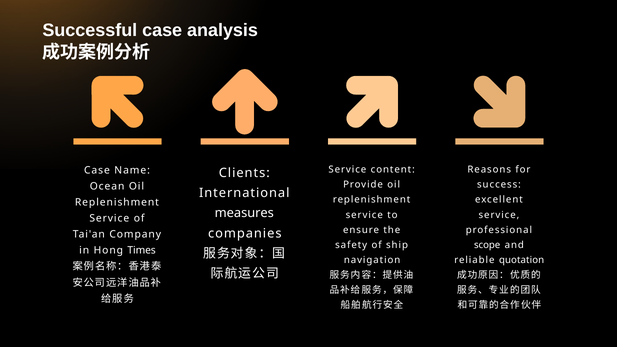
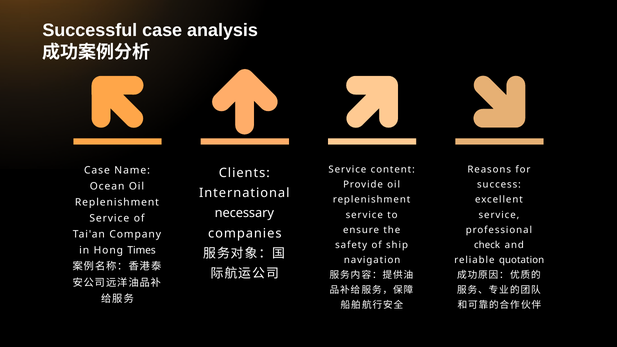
measures: measures -> necessary (244, 213)
scope: scope -> check (487, 245)
